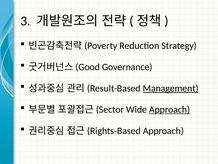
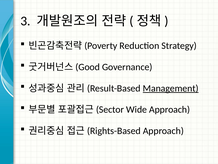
Approach underline: present -> none (170, 109)
